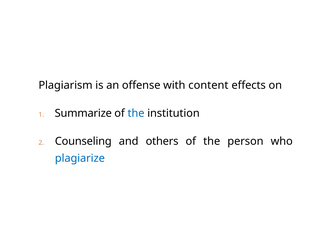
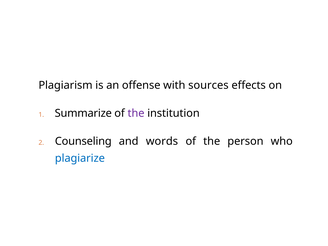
content: content -> sources (208, 85)
the colour: blue -> purple (136, 113)
others: others -> words (162, 141)
